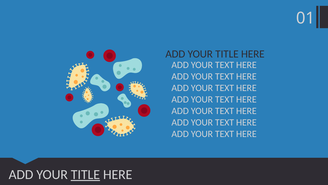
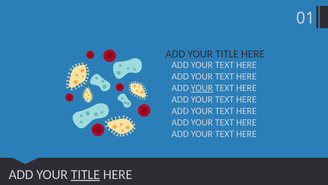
YOUR underline: none -> present (202, 88)
